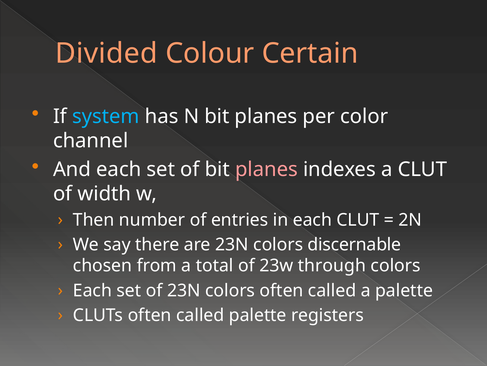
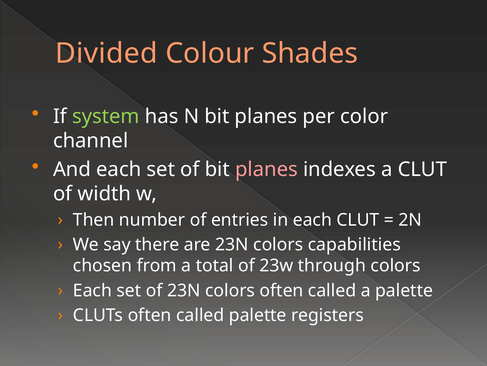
Certain: Certain -> Shades (310, 53)
system colour: light blue -> light green (106, 116)
discernable: discernable -> capabilities (354, 244)
